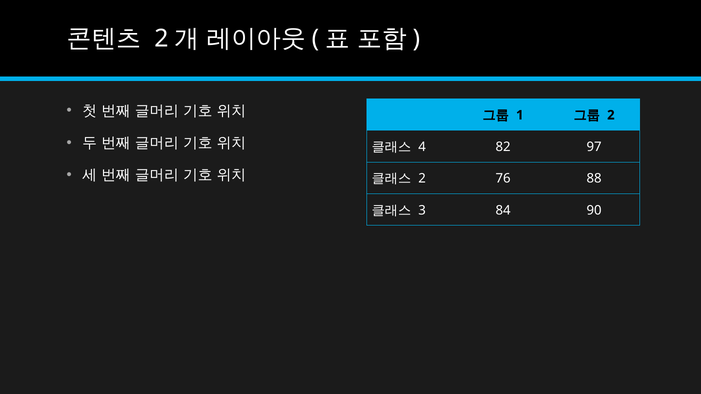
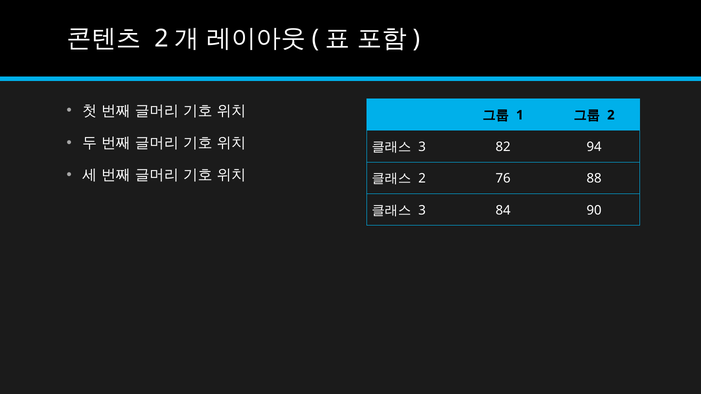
4: 4 -> 3 (422, 147)
97: 97 -> 94 (594, 147)
